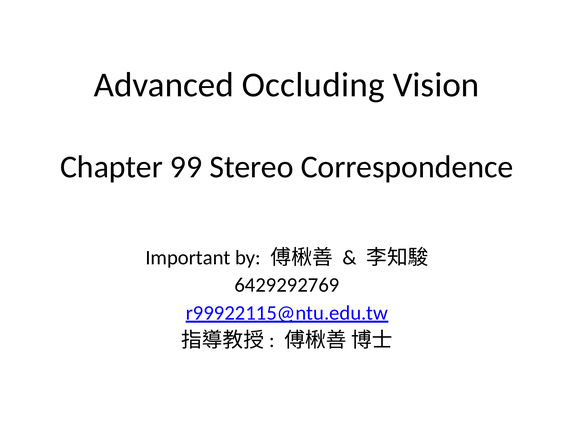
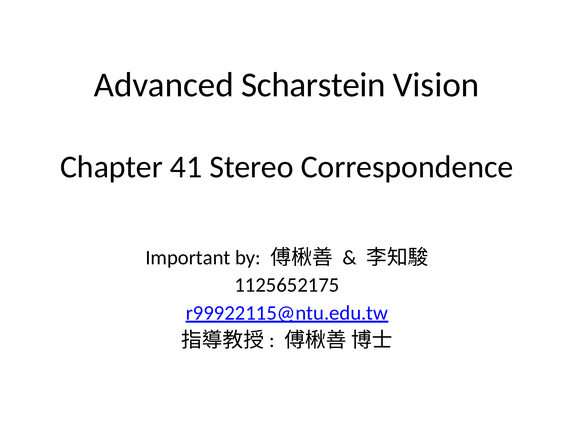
Occluding: Occluding -> Scharstein (313, 85)
99: 99 -> 41 (186, 167)
6429292769: 6429292769 -> 1125652175 (287, 285)
